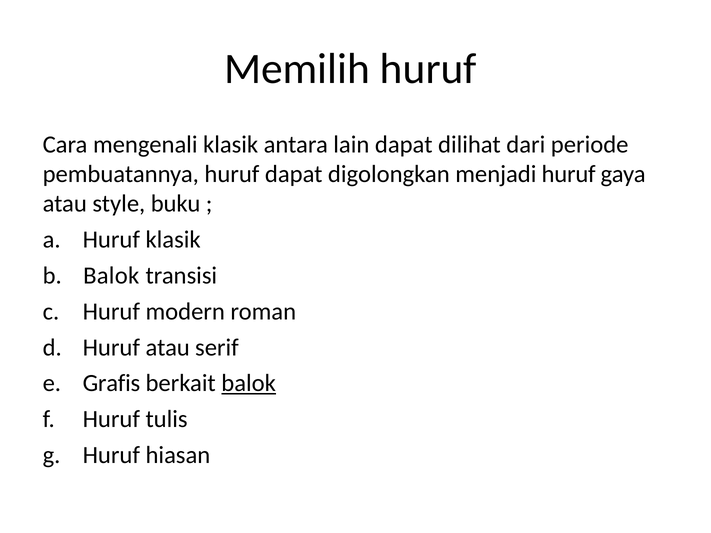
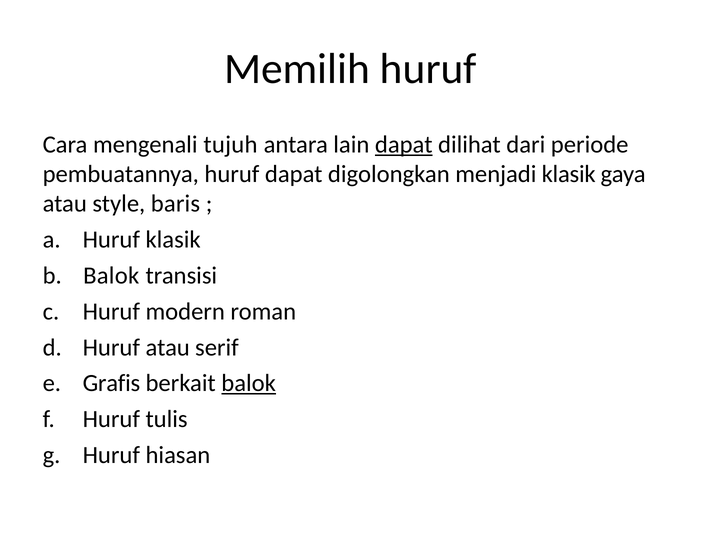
mengenali klasik: klasik -> tujuh (230, 145)
dapat underline: none -> present (404, 145)
menjadi huruf: huruf -> klasik (569, 174)
buku: buku -> baris (175, 204)
